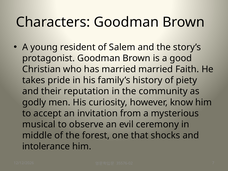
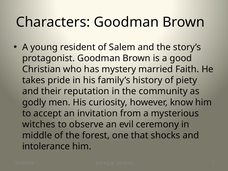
has married: married -> mystery (119, 69)
musical: musical -> witches (39, 124)
